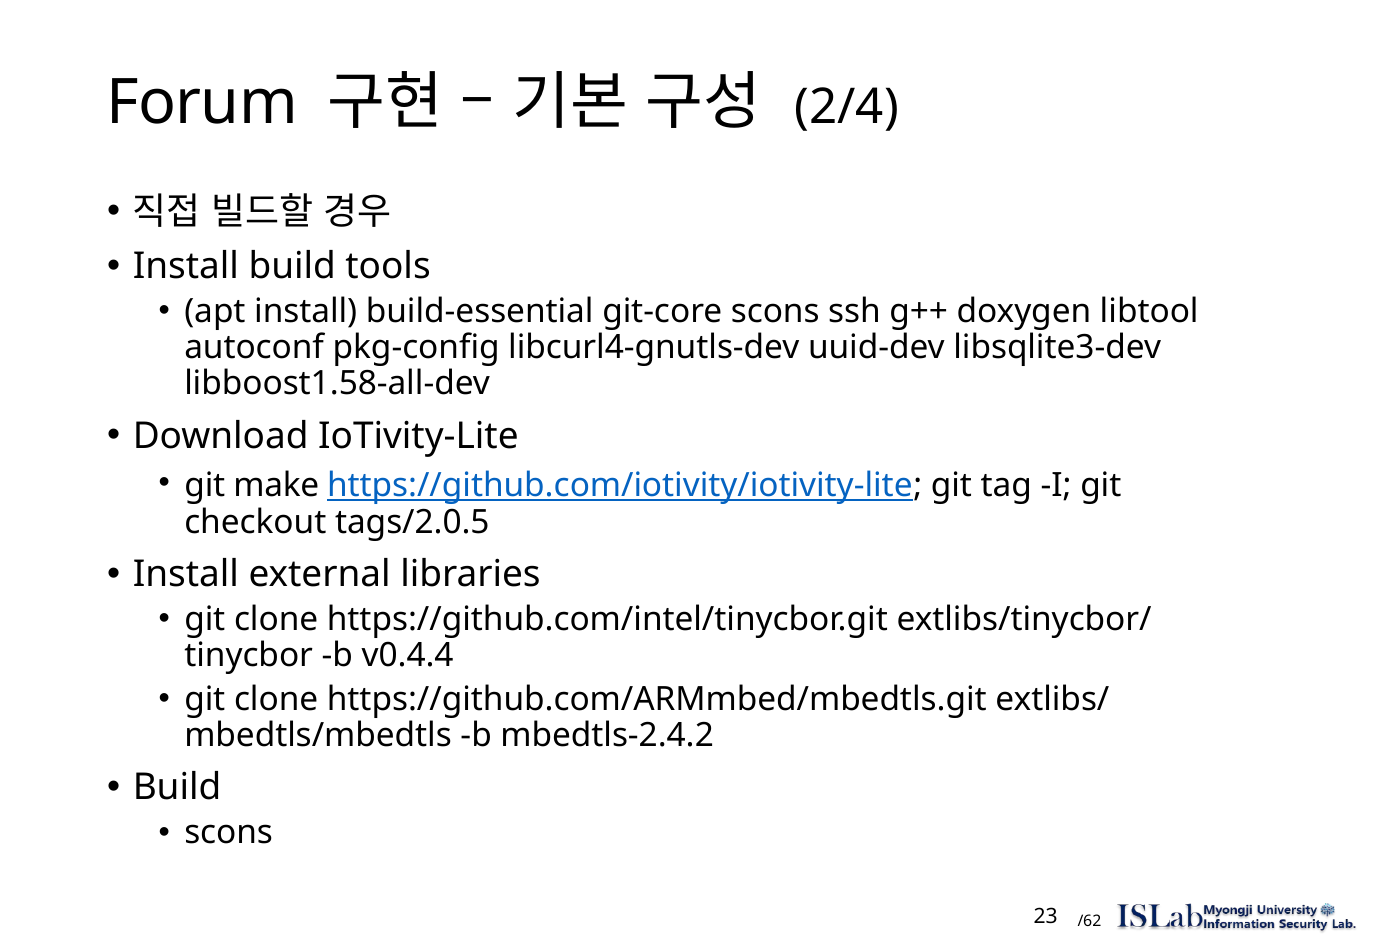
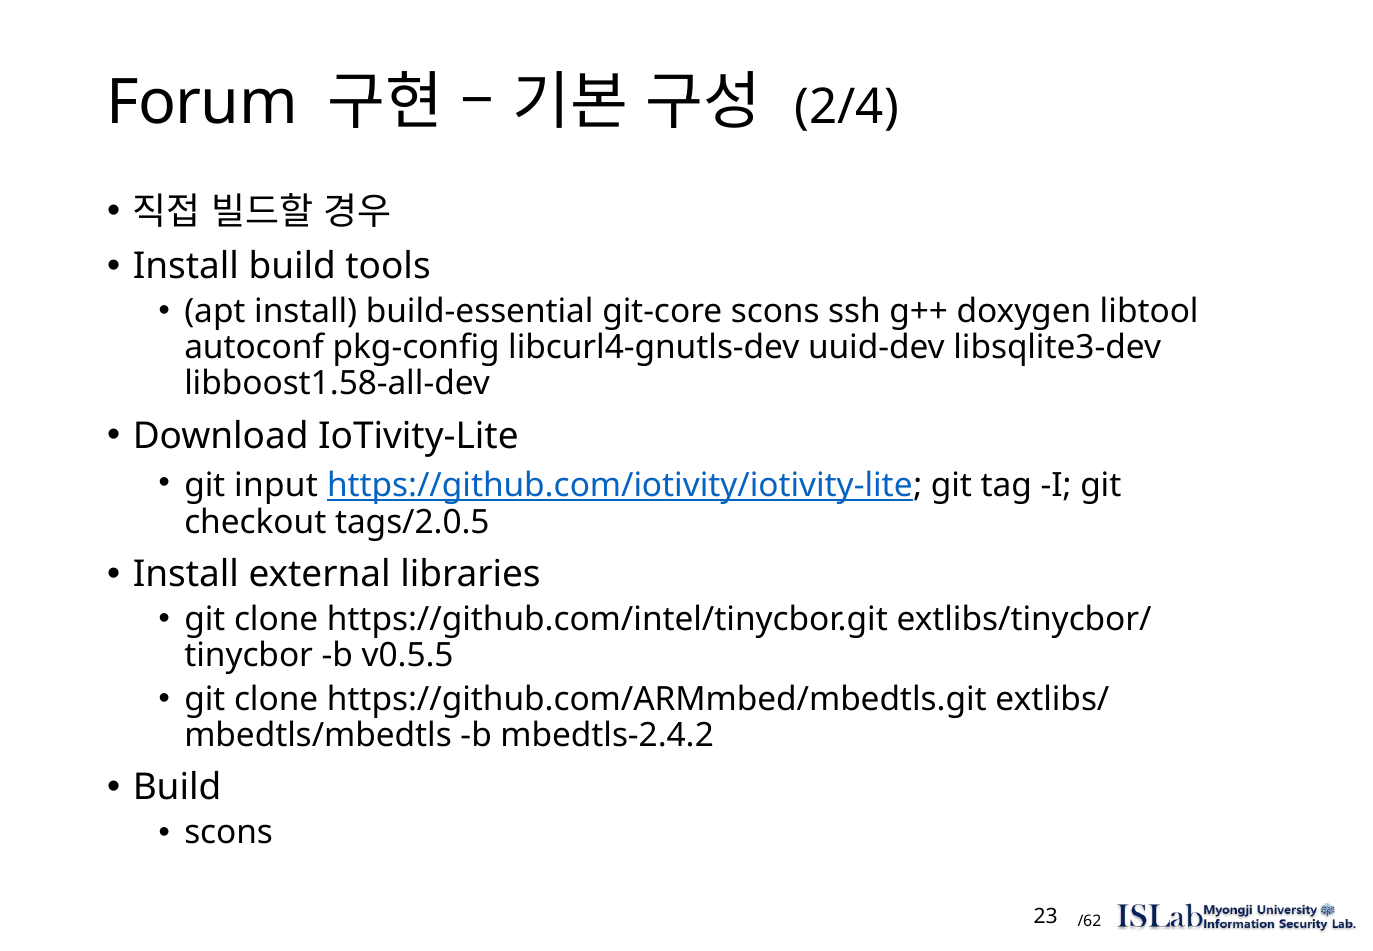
make: make -> input (276, 485)
v0.4.4: v0.4.4 -> v0.5.5 (408, 656)
